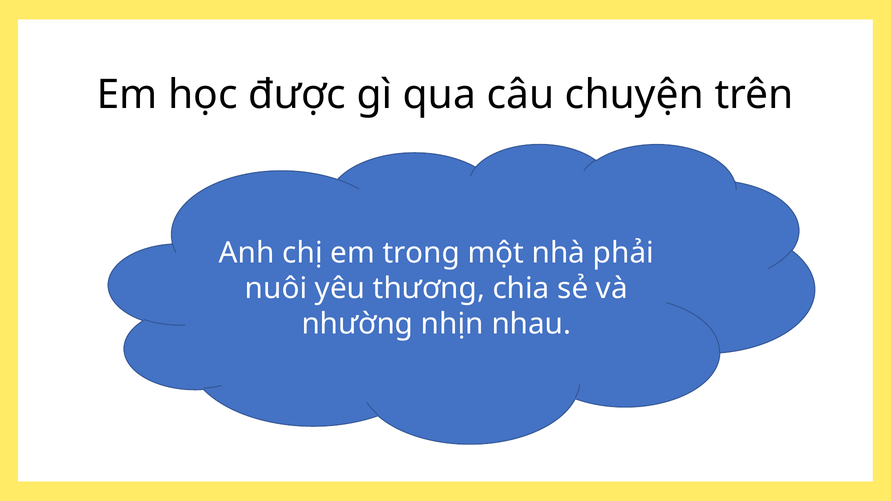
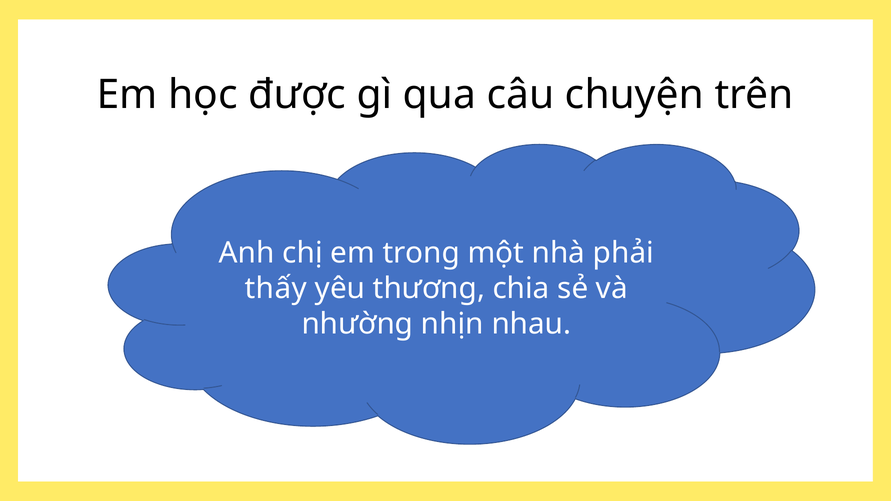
nuôi: nuôi -> thấy (276, 288)
